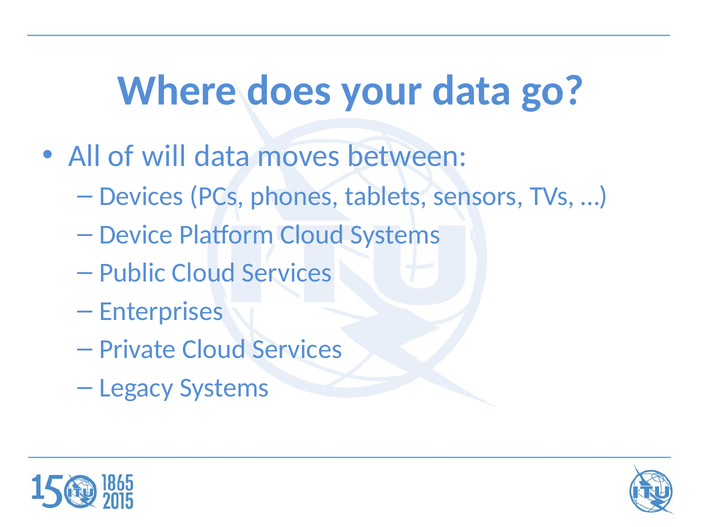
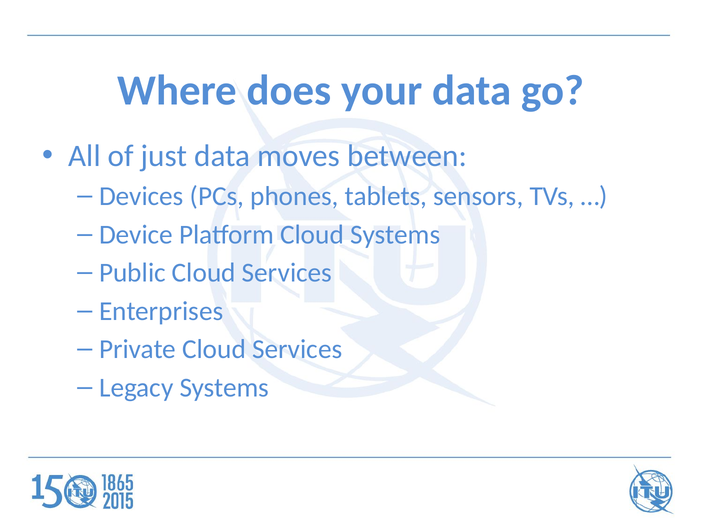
will: will -> just (164, 156)
